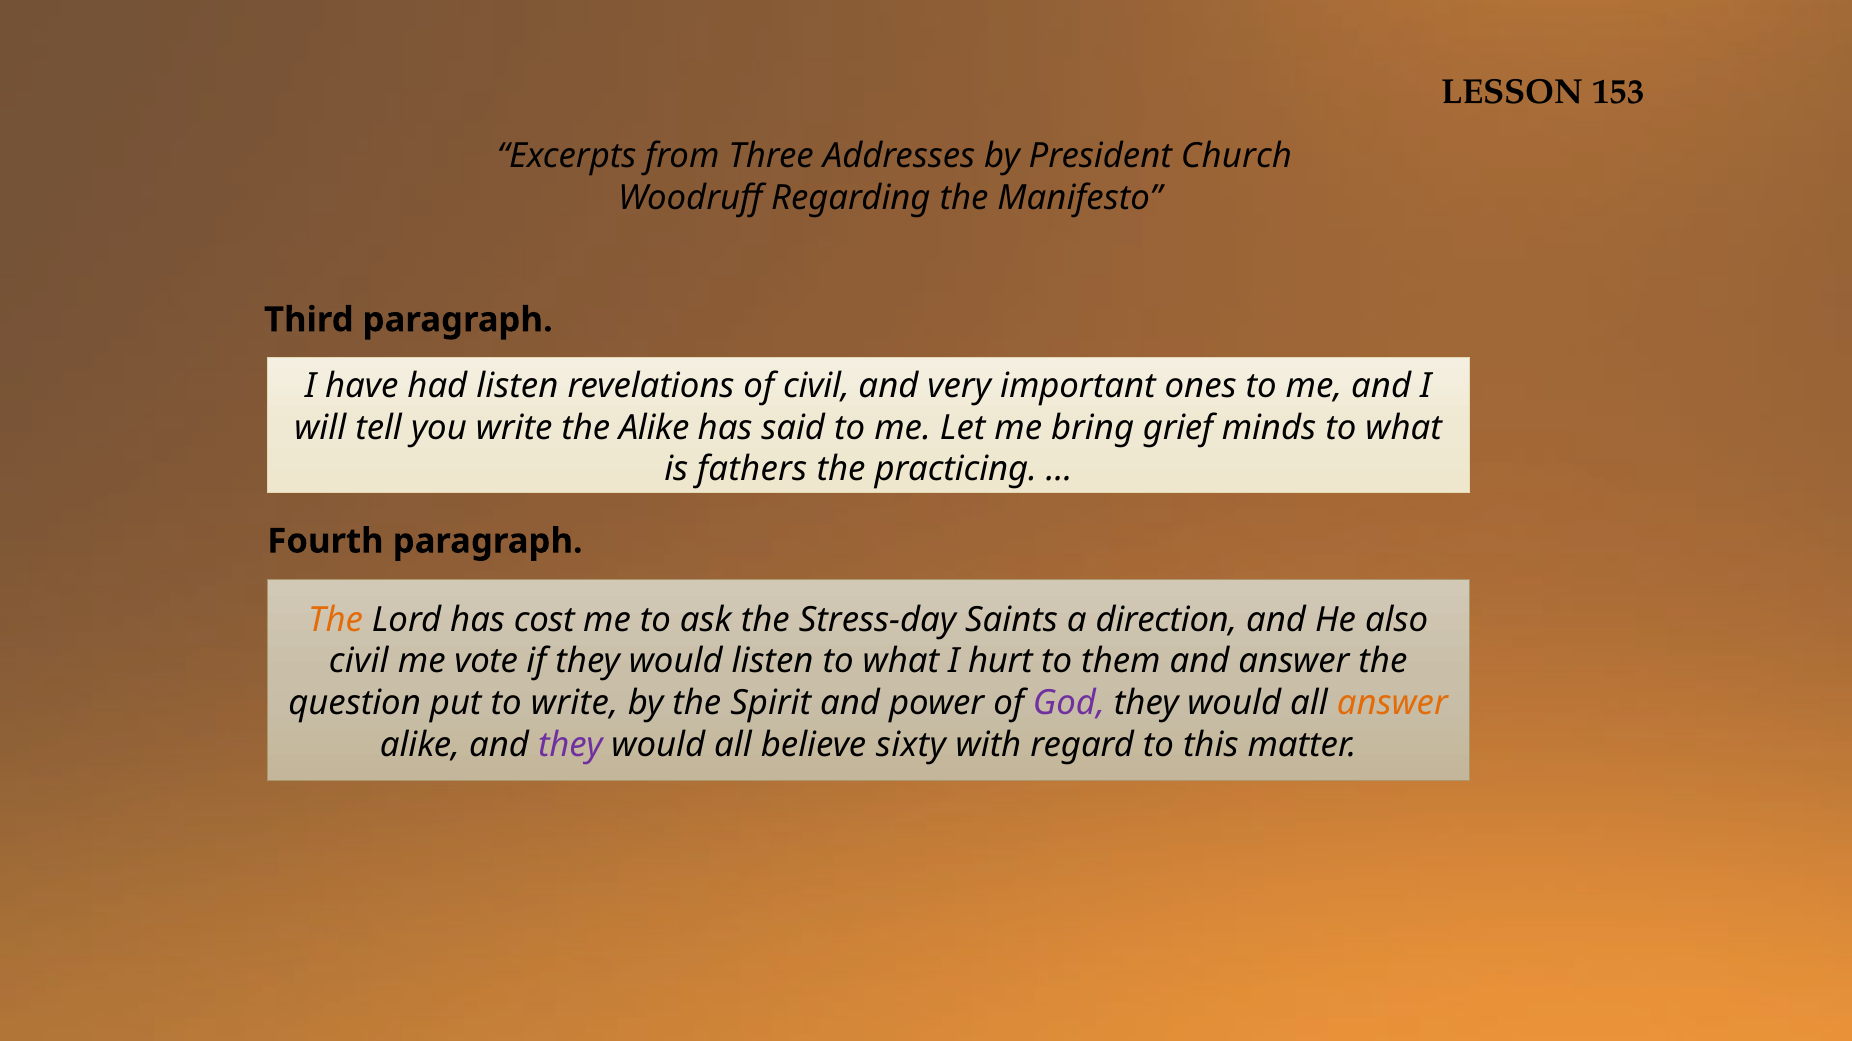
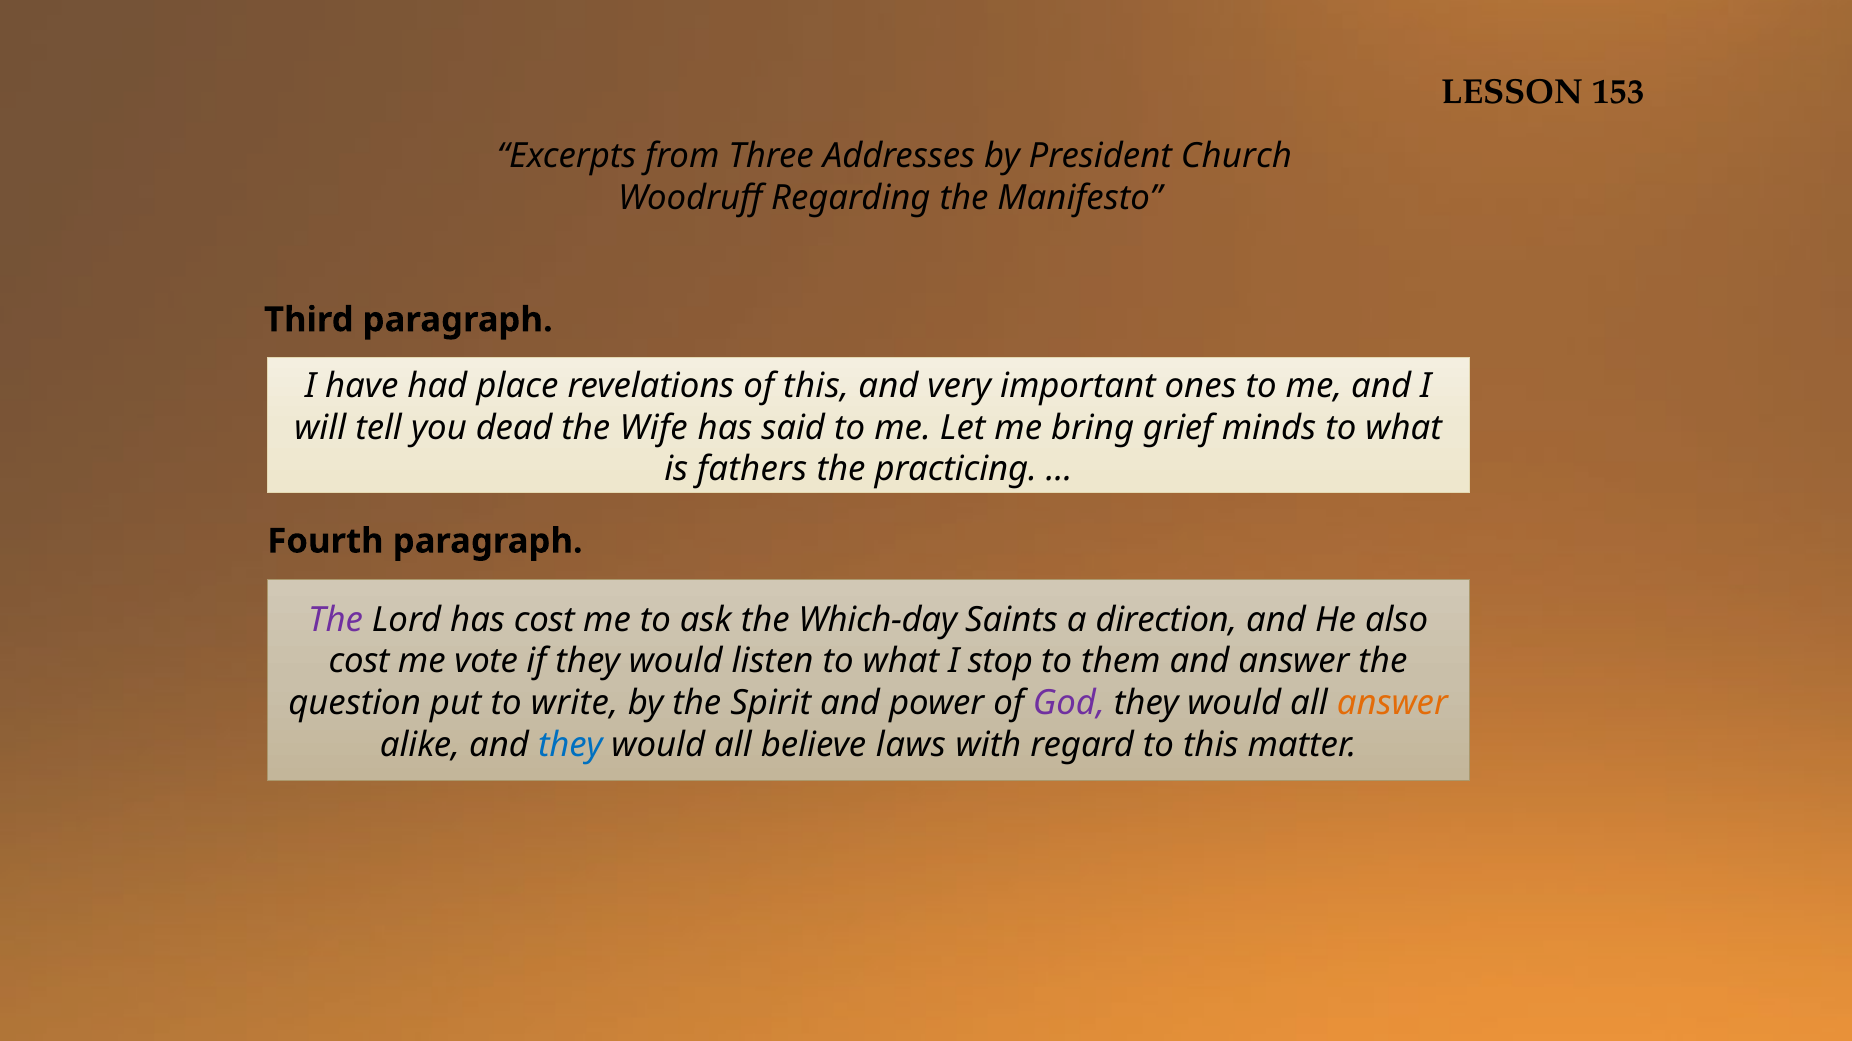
had listen: listen -> place (517, 386)
of civil: civil -> this (816, 386)
you write: write -> dead (514, 428)
the Alike: Alike -> Wife (654, 428)
The colour: orange -> purple (336, 620)
Stress-day: Stress-day -> Which-day (878, 620)
civil: civil -> cost (359, 662)
hurt: hurt -> stop (1000, 662)
they colour: purple -> blue (570, 745)
sixty: sixty -> laws (911, 745)
